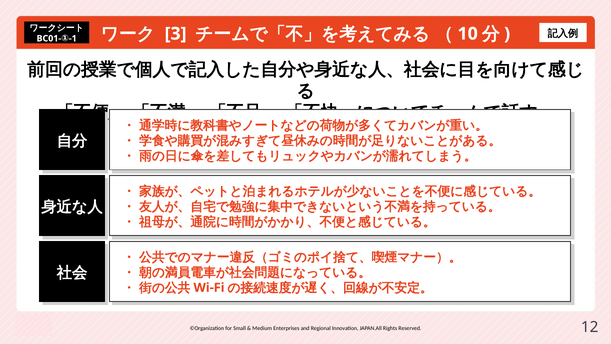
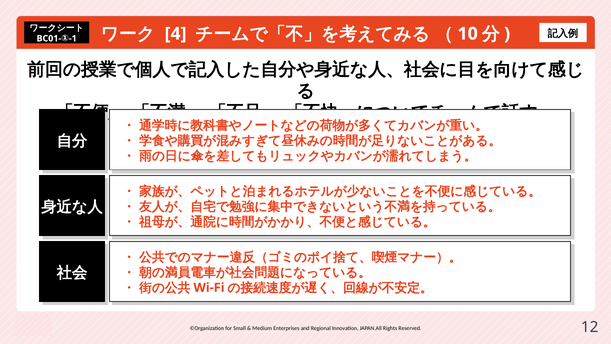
3: 3 -> 4 (176, 34)
